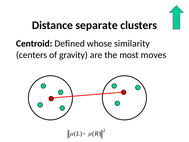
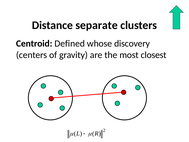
similarity: similarity -> discovery (132, 43)
moves: moves -> closest (154, 55)
